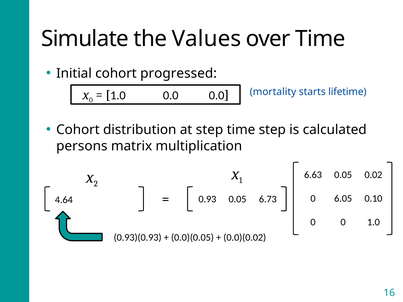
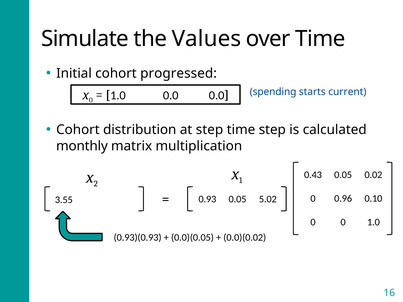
mortality: mortality -> spending (273, 92)
lifetime: lifetime -> current (347, 92)
persons: persons -> monthly (82, 146)
6.63: 6.63 -> 0.43 (313, 175)
6.05: 6.05 -> 0.96 (343, 199)
6.73: 6.73 -> 5.02 (268, 200)
4.64: 4.64 -> 3.55 (64, 200)
